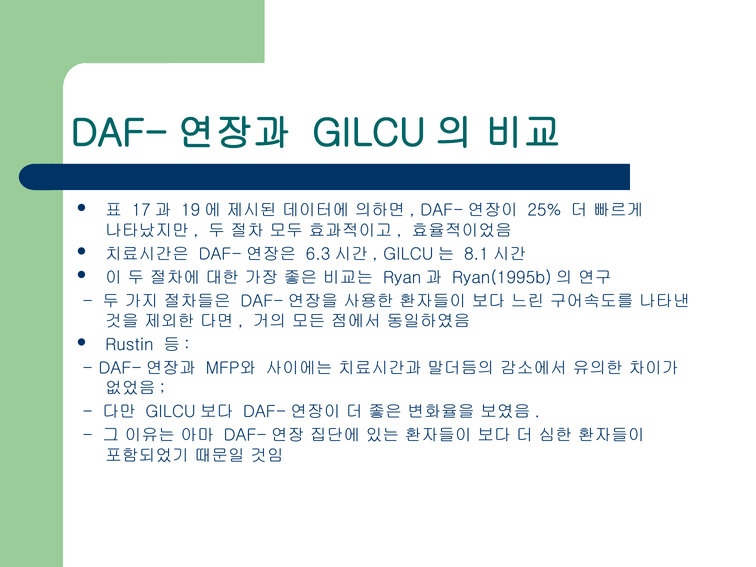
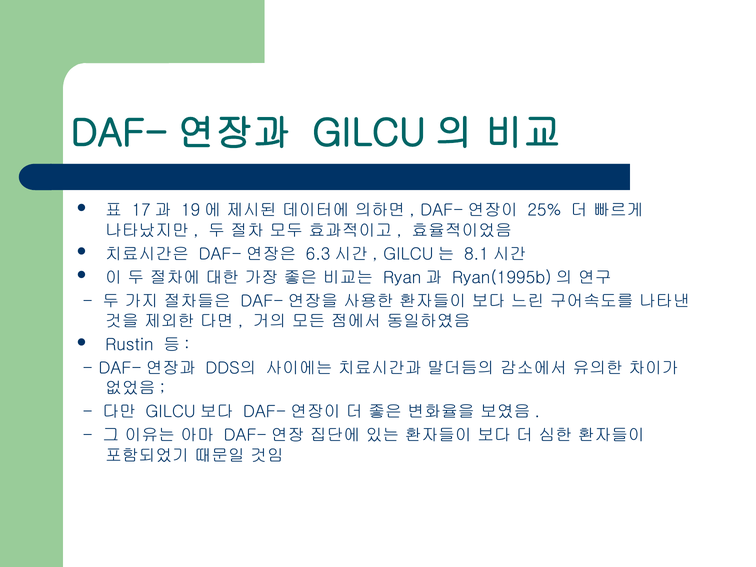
MFP와: MFP와 -> DDS의 (231, 368)
